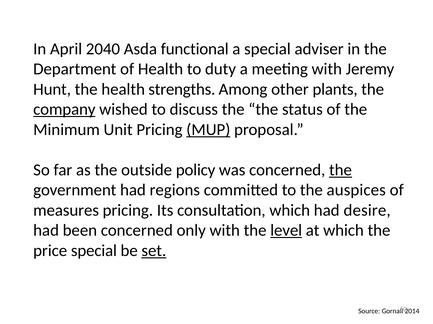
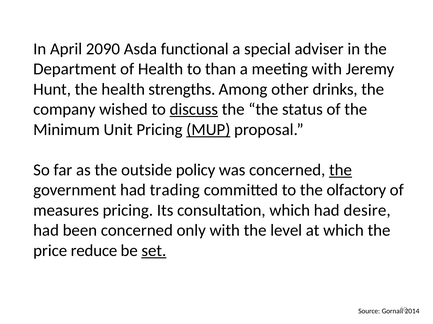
2040: 2040 -> 2090 (103, 49)
duty: duty -> than (221, 69)
plants: plants -> drinks (335, 89)
company underline: present -> none (64, 110)
discuss underline: none -> present (194, 110)
regions: regions -> trading (175, 191)
auspices: auspices -> olfactory (356, 191)
level underline: present -> none (286, 231)
price special: special -> reduce (94, 251)
